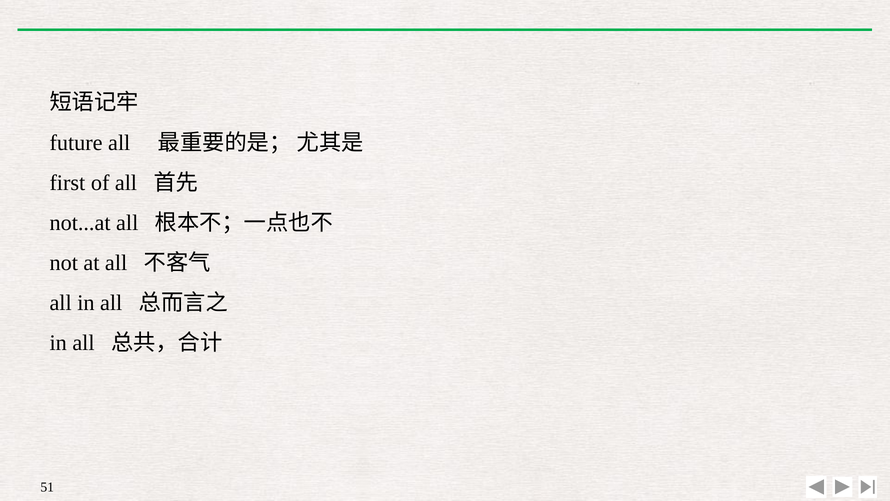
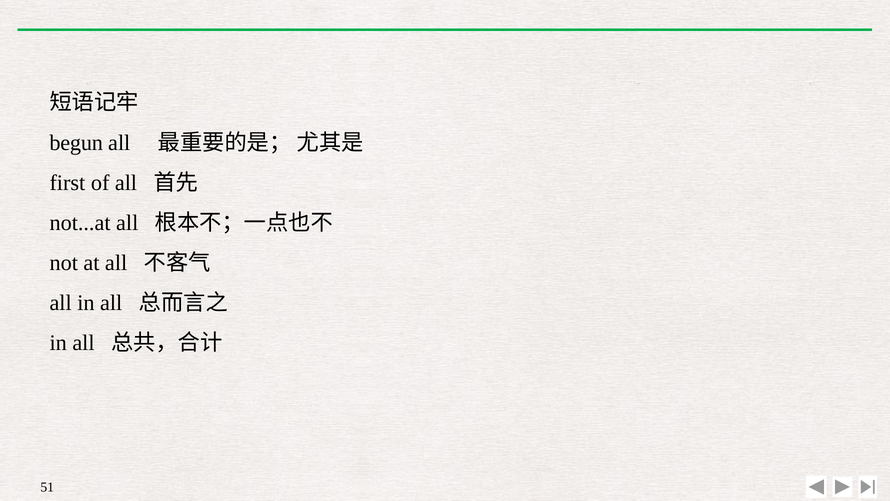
future: future -> begun (76, 143)
